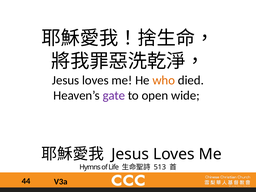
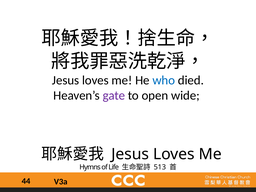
who colour: orange -> blue (164, 80)
